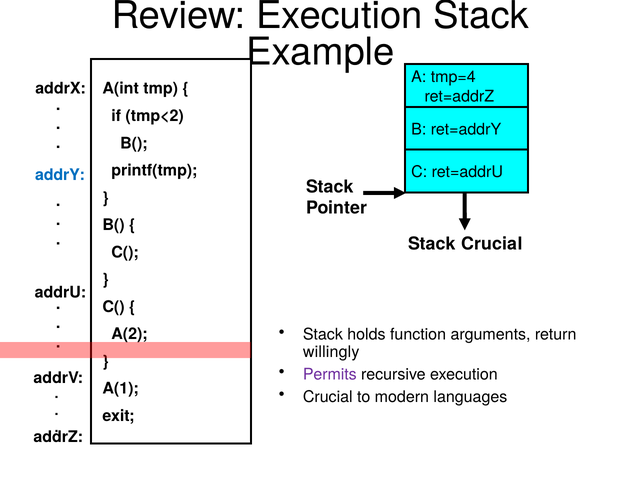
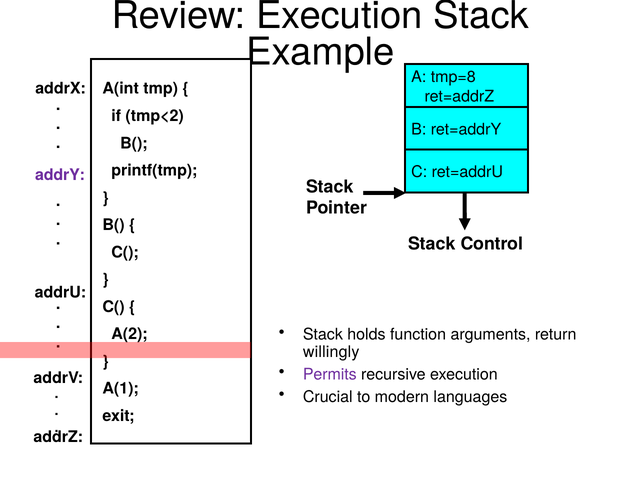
tmp=4: tmp=4 -> tmp=8 (453, 77)
addrY colour: blue -> purple (60, 175)
Stack Crucial: Crucial -> Control (492, 244)
